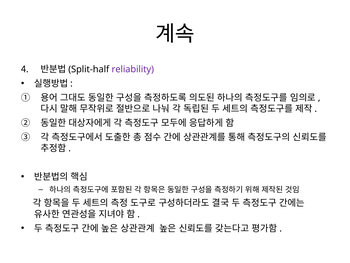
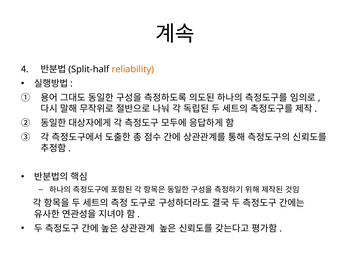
reliability colour: purple -> orange (133, 69)
